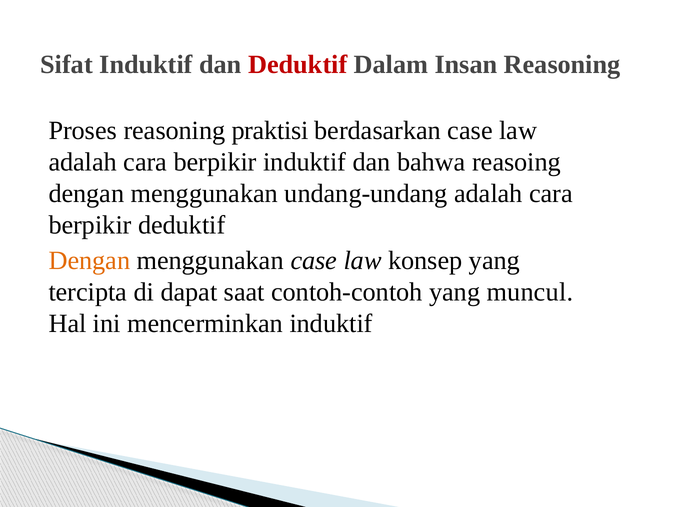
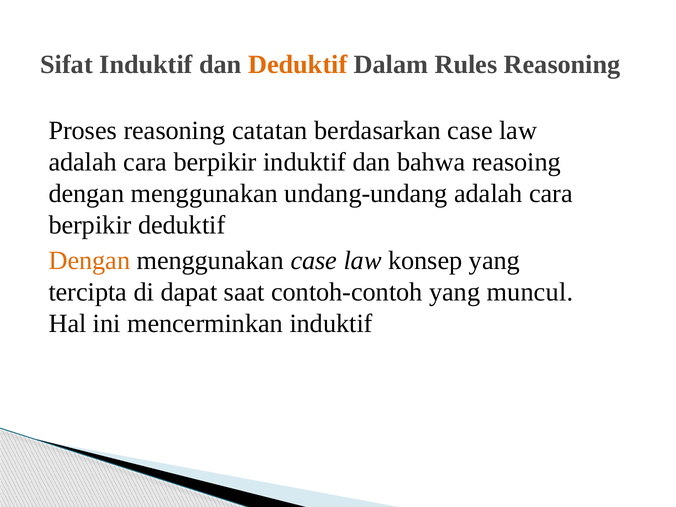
Deduktif colour: red -> orange (298, 64)
Insan: Insan -> Rules (466, 64)
praktisi: praktisi -> catatan (270, 130)
